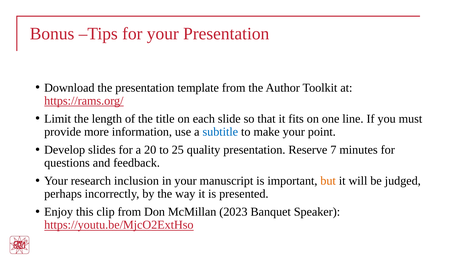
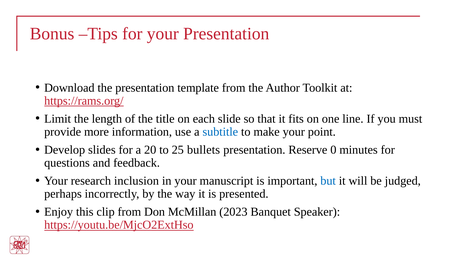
quality: quality -> bullets (203, 150)
7: 7 -> 0 (333, 150)
but colour: orange -> blue (328, 180)
